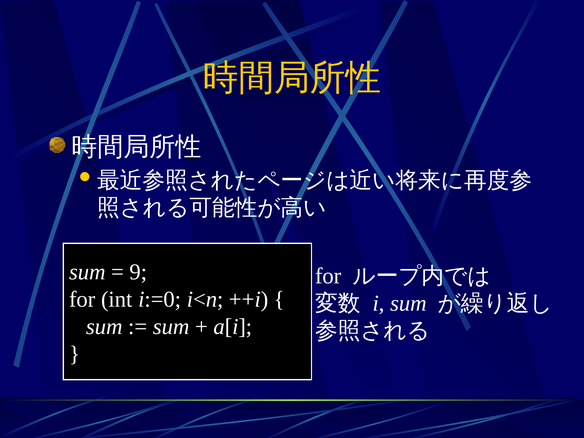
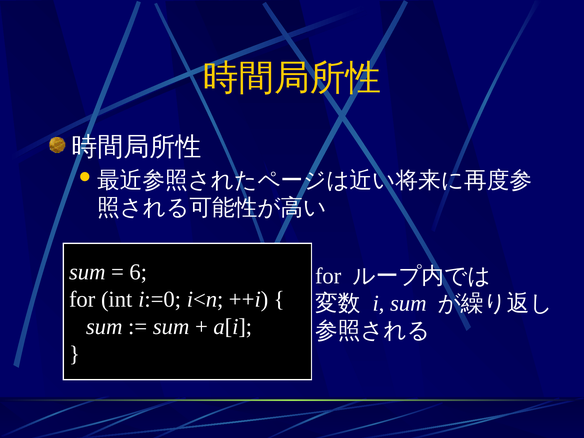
9: 9 -> 6 (138, 272)
